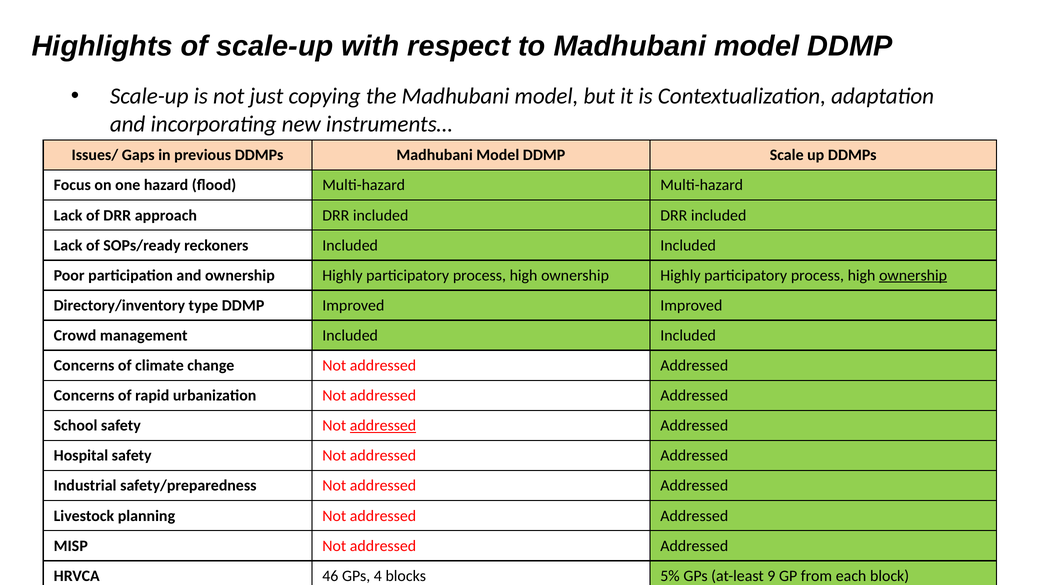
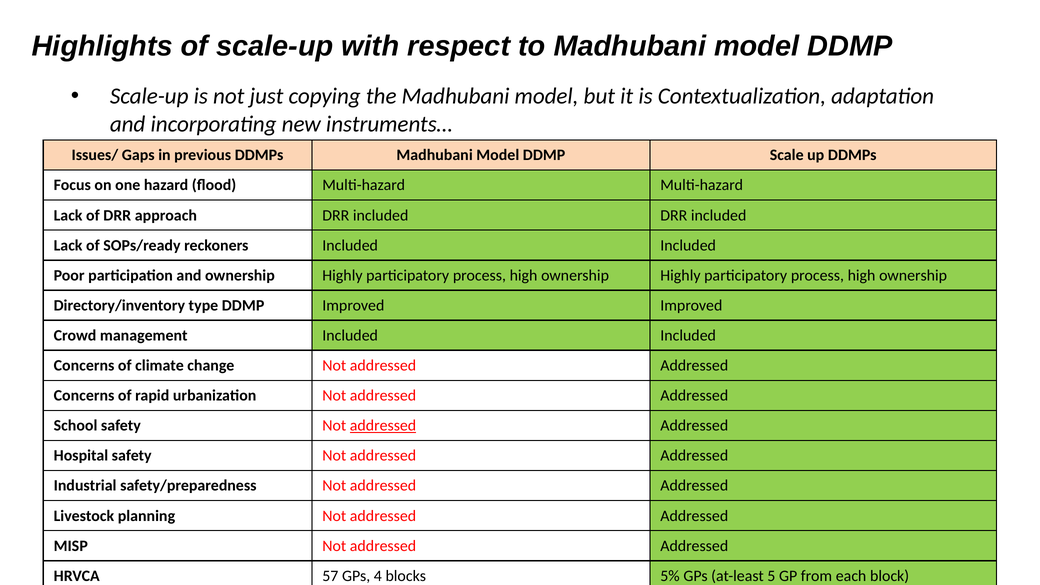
ownership underline: present -> none (913, 275)
46: 46 -> 57 (330, 576)
9: 9 -> 5 (771, 576)
